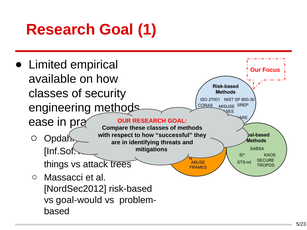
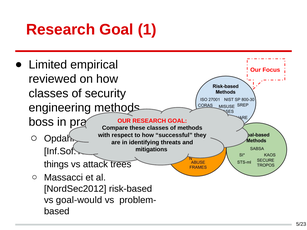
available: available -> reviewed (53, 79)
ease: ease -> boss (41, 122)
